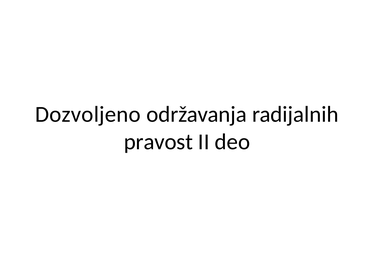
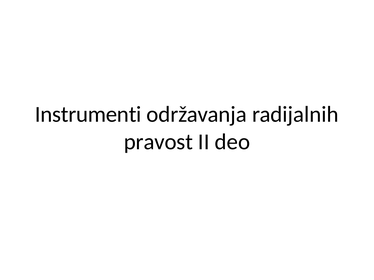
Dozvoljeno: Dozvoljeno -> Instrumenti (88, 115)
